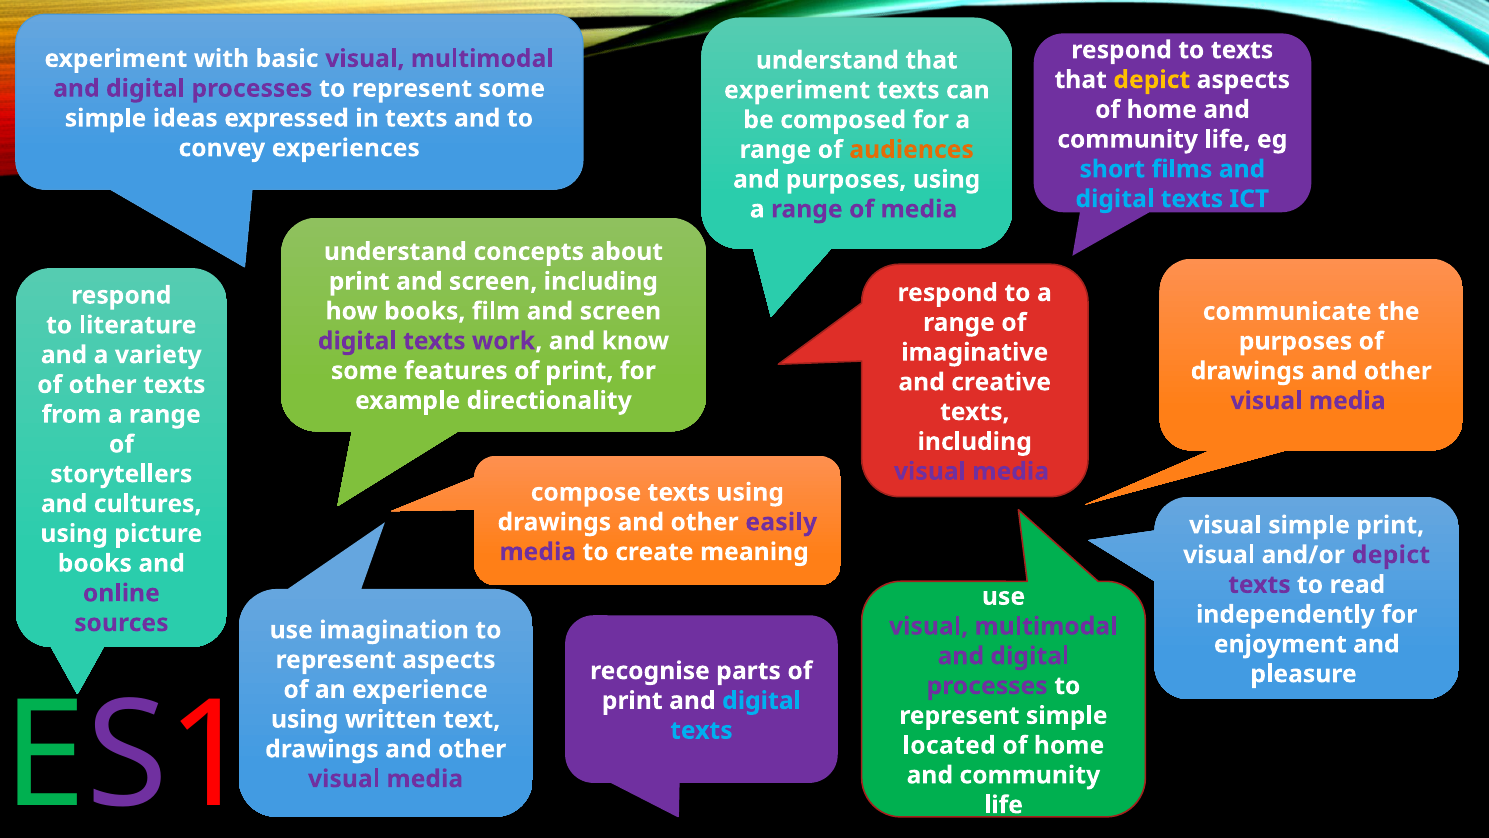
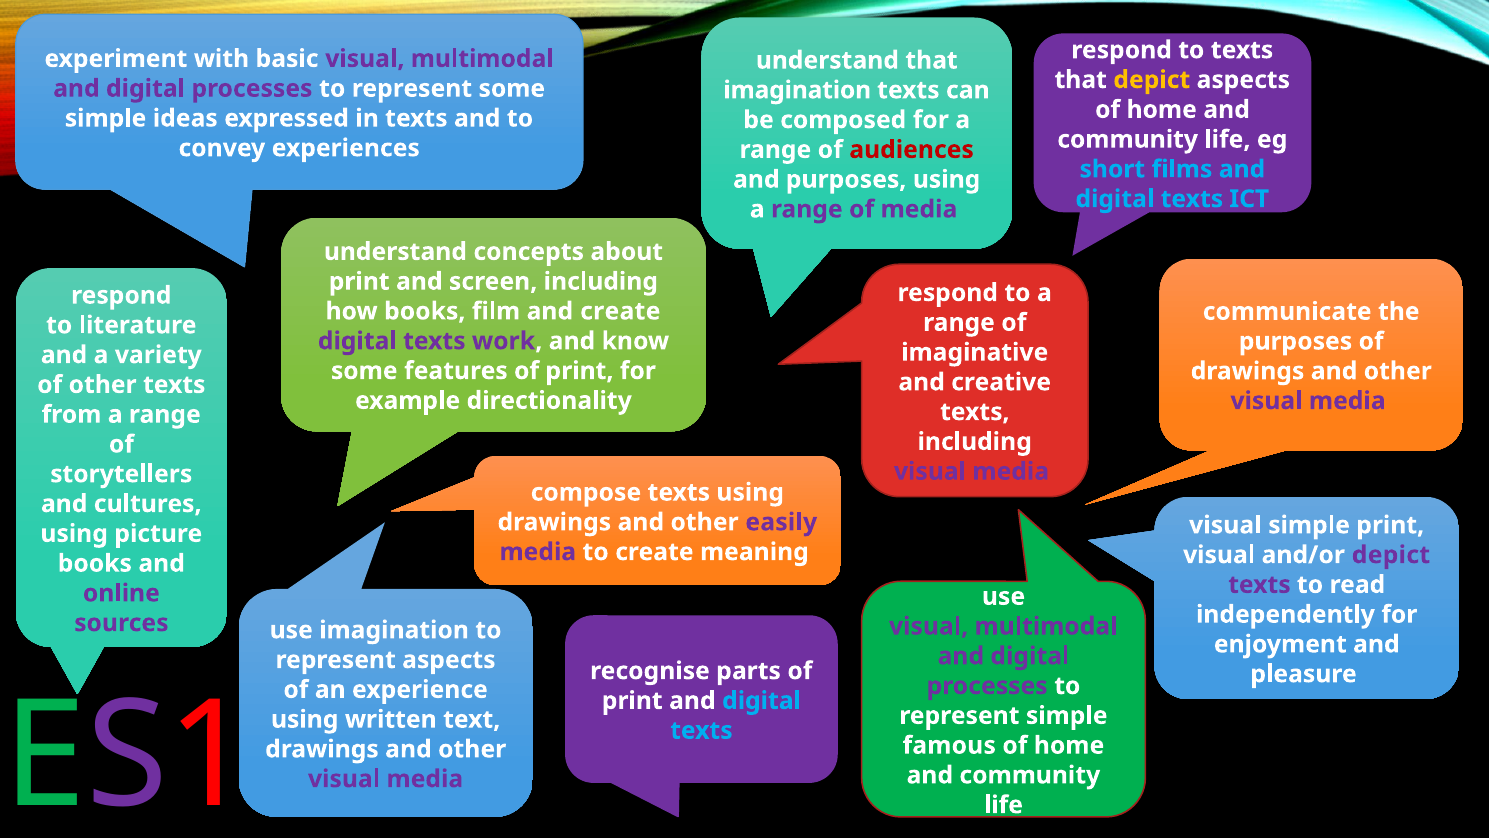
experiment: experiment -> imagination (797, 90)
audiences colour: orange -> red (912, 150)
film and screen: screen -> create (620, 311)
located: located -> famous (949, 745)
